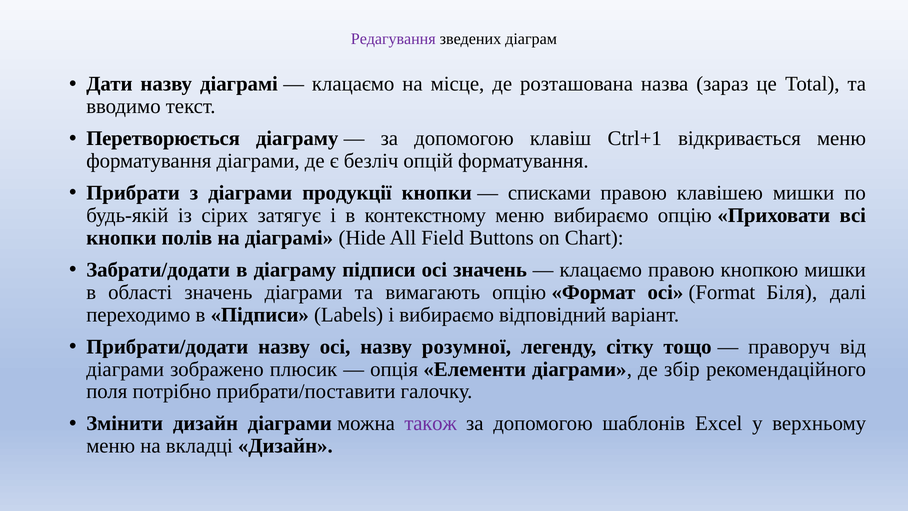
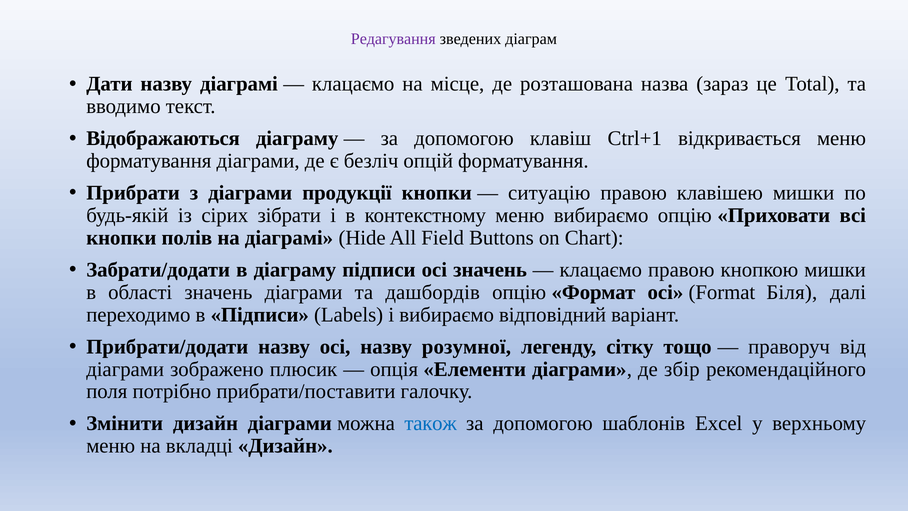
Перетворюється: Перетворюється -> Відображаються (163, 138)
списками: списками -> ситуацію (549, 193)
затягує: затягує -> зібрати (289, 215)
вимагають: вимагають -> дашбордів (433, 292)
також colour: purple -> blue (431, 423)
